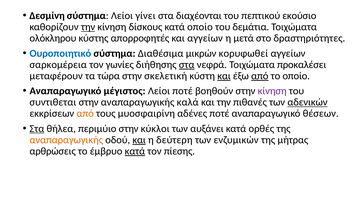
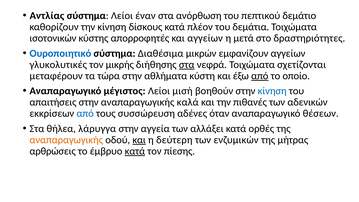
Δεσμίνη: Δεσμίνη -> Αντλίας (47, 16)
γίνει: γίνει -> έναν (145, 16)
διαχέονται: διαχέονται -> ανόρθωση (199, 16)
εκούσιο: εκούσιο -> δεμάτιο (299, 16)
την underline: present -> none (88, 27)
κατά οποίο: οποίο -> πλέον (200, 27)
ολόκληρου: ολόκληρου -> ισοτονικών (53, 38)
κορυφωθεί: κορυφωθεί -> εμφανίζουν (244, 53)
σαρκομέρεια: σαρκομέρεια -> γλυκολυτικές (58, 65)
γωνίες: γωνίες -> μικρής (120, 65)
προκαλέσει: προκαλέσει -> σχετίζονται (302, 65)
σκελετική: σκελετική -> αθλήματα (166, 76)
και underline: present -> none (224, 76)
Λείοι ποτέ: ποτέ -> μισή (182, 91)
κίνηση colour: purple -> blue (272, 91)
συντιθεται: συντιθεται -> απαιτήσεις (53, 102)
αδενικών underline: present -> none (307, 102)
από colour: orange -> blue (85, 113)
μυοσφαιρίνη: μυοσφαιρίνη -> συσσώρευση (146, 113)
αδένες ποτέ: ποτέ -> όταν (219, 113)
Στα underline: present -> none (37, 129)
περιμύιο: περιμύιο -> λάρυγγα (97, 129)
κύκλοι: κύκλοι -> αγγεία (155, 129)
αυξάνει: αυξάνει -> αλλάξει (207, 129)
